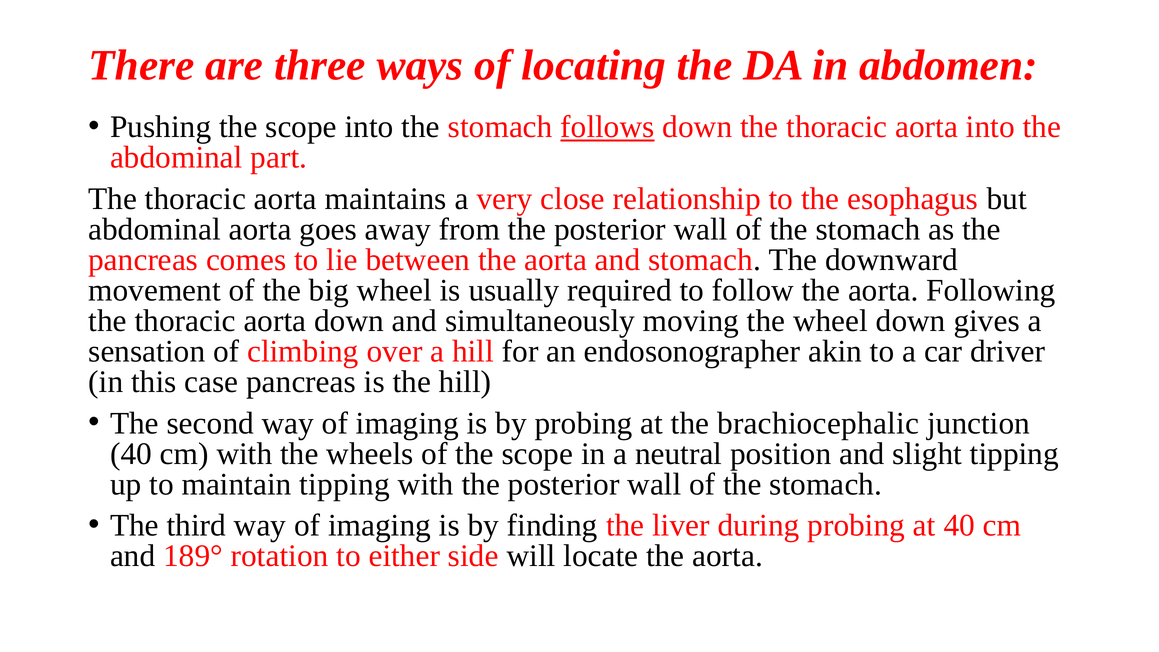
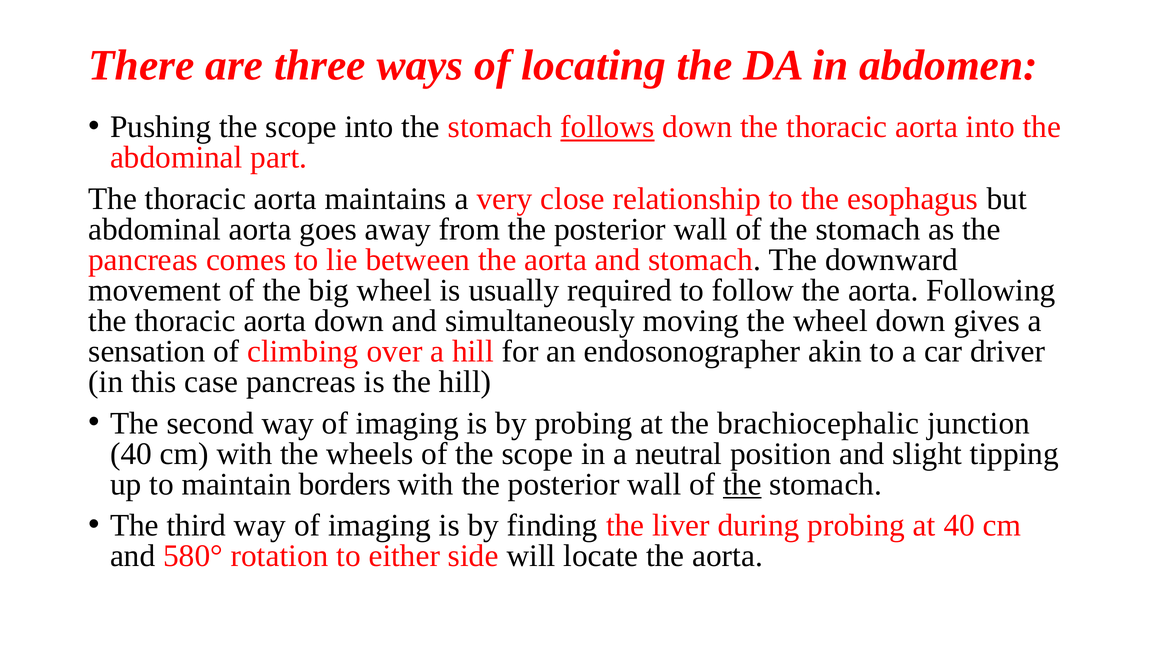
maintain tipping: tipping -> borders (345, 484)
the underline: none -> present (742, 484)
189°: 189° -> 580° (193, 556)
